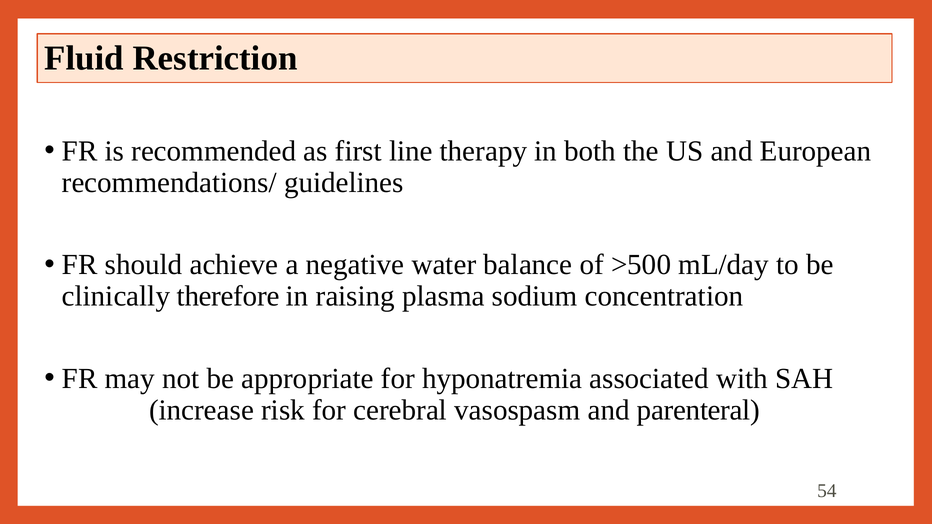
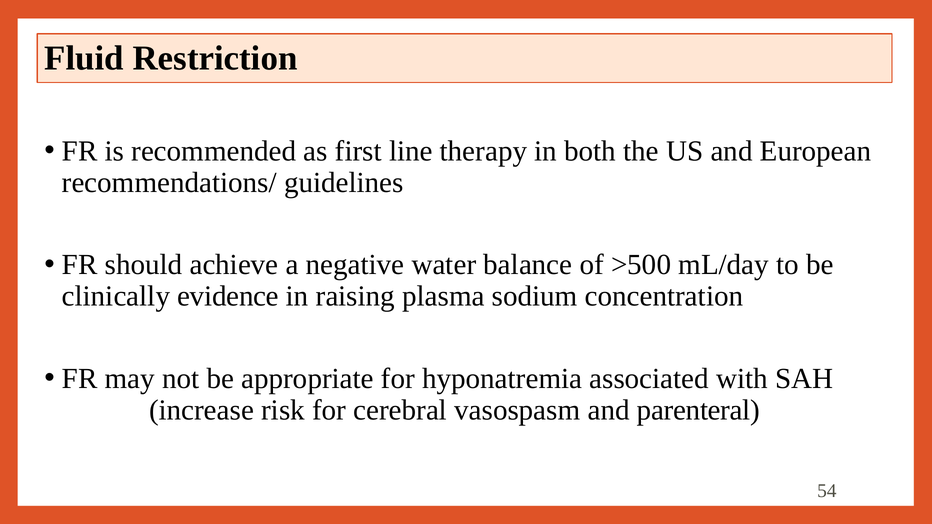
therefore: therefore -> evidence (228, 296)
